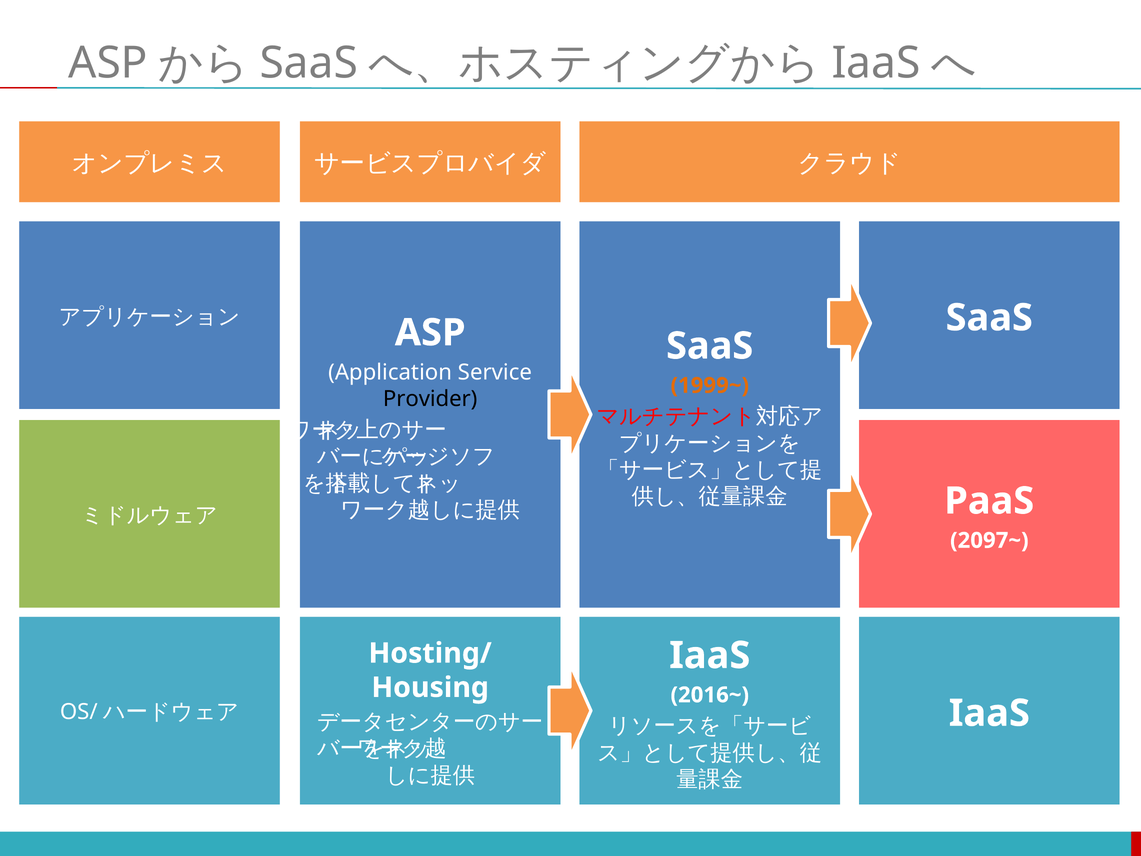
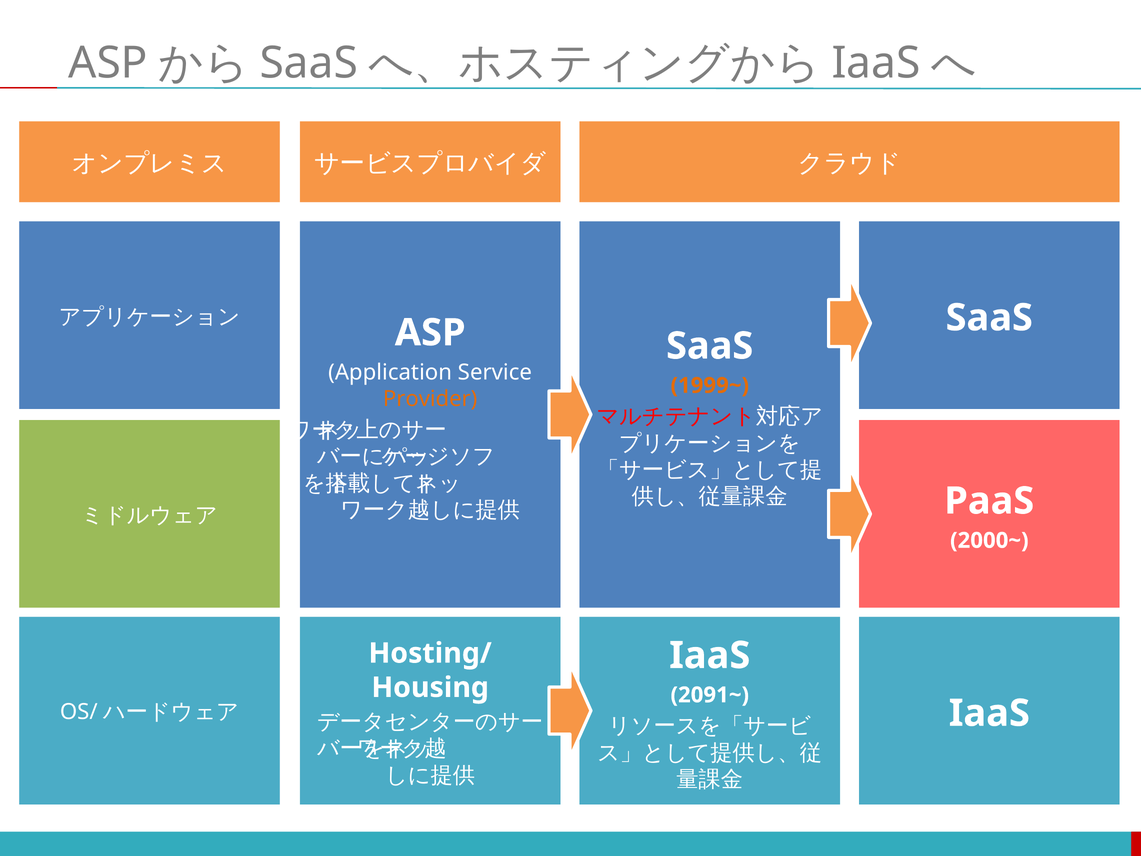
Provider colour: black -> orange (430, 399)
2097~: 2097~ -> 2000~ (989, 540)
2016~: 2016~ -> 2091~ (710, 695)
